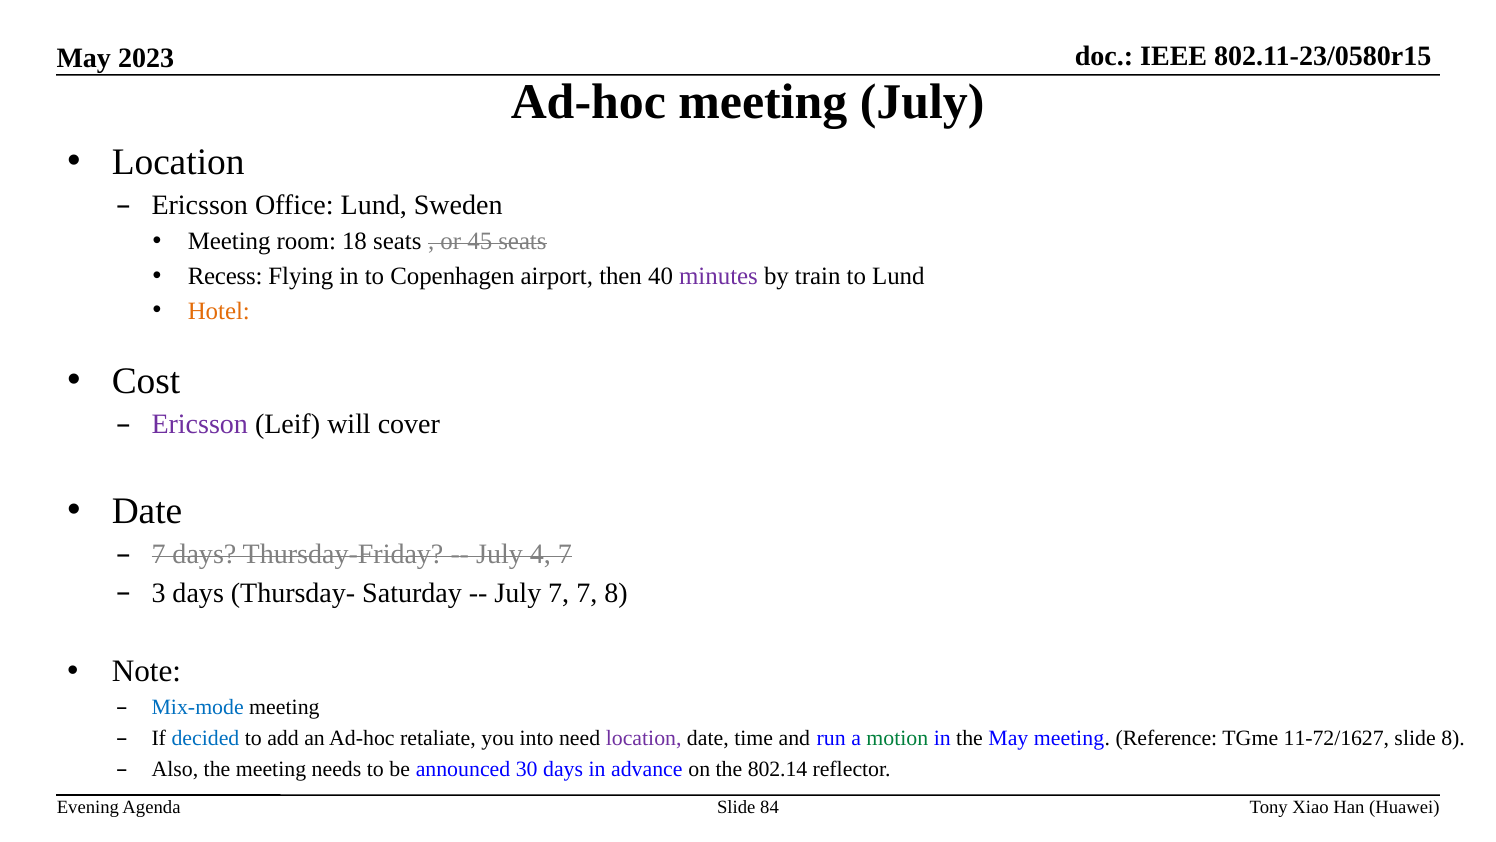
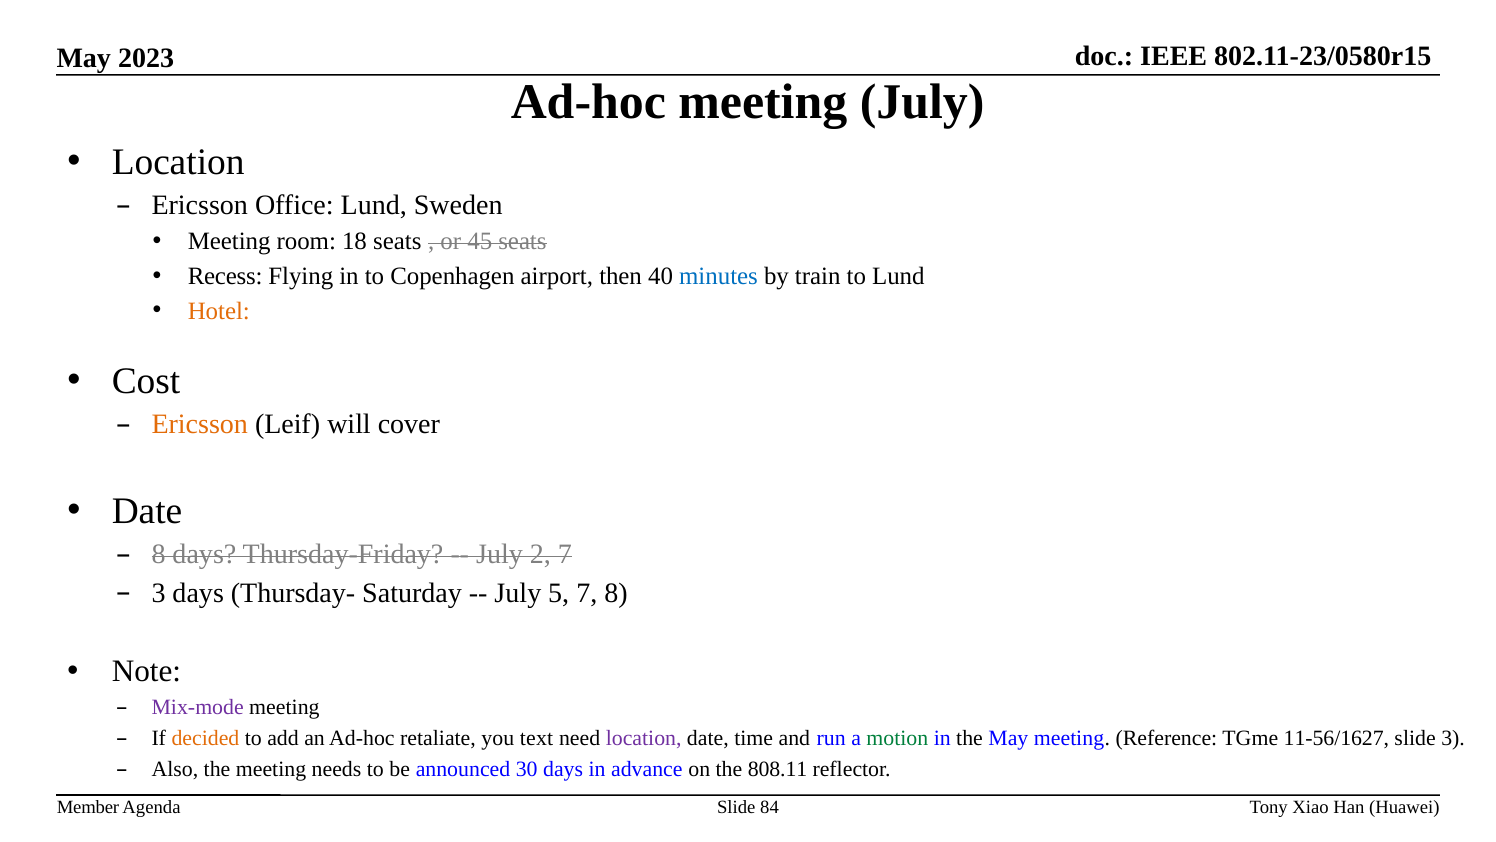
minutes colour: purple -> blue (718, 276)
Ericsson colour: purple -> orange (200, 424)
7: 7 -> 8 (159, 554)
4: 4 -> 2 (540, 554)
July 7: 7 -> 5 (559, 592)
Mix-mode colour: blue -> purple (198, 707)
decided colour: blue -> orange (205, 738)
into: into -> text (537, 738)
11-72/1627: 11-72/1627 -> 11-56/1627 (1336, 738)
slide 8: 8 -> 3 (1453, 738)
802.14: 802.14 -> 808.11 (778, 769)
Evening: Evening -> Member (88, 807)
